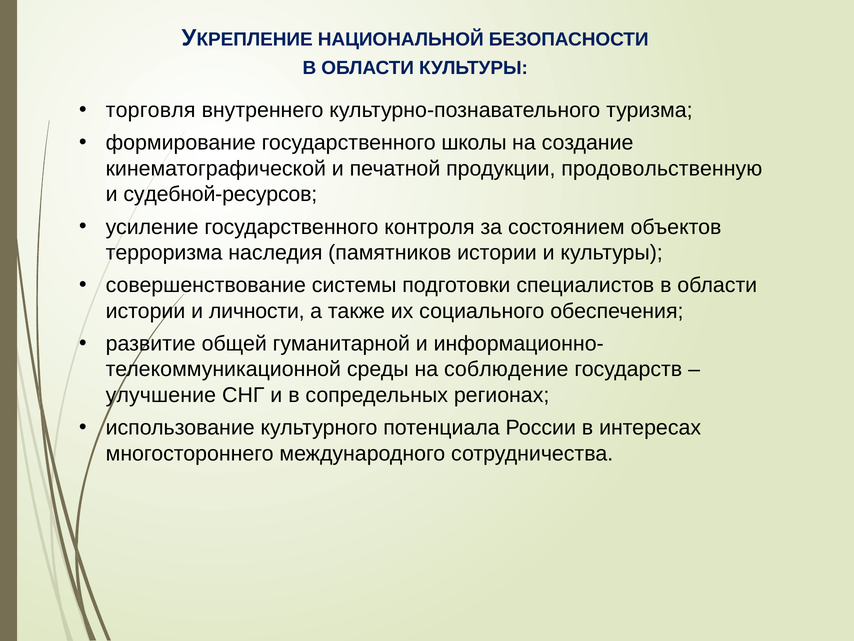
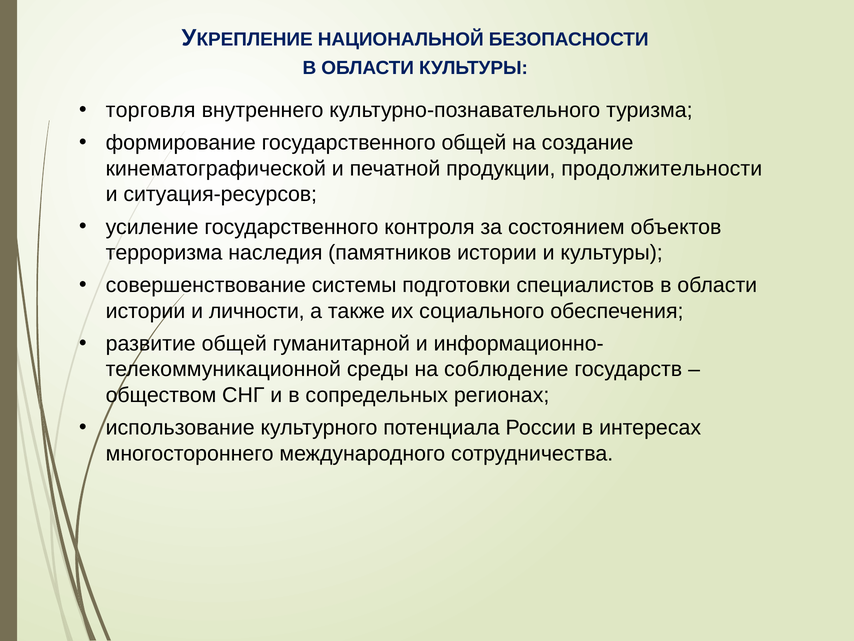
государственного школы: школы -> общей (474, 143)
продовольственную: продовольственную -> продолжительности (662, 168)
судебной-ресурсов: судебной-ресурсов -> ситуация-ресурсов (220, 194)
улучшение: улучшение -> обществом (161, 395)
